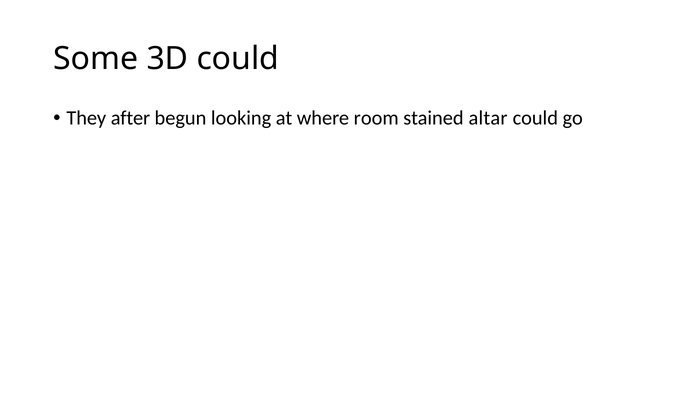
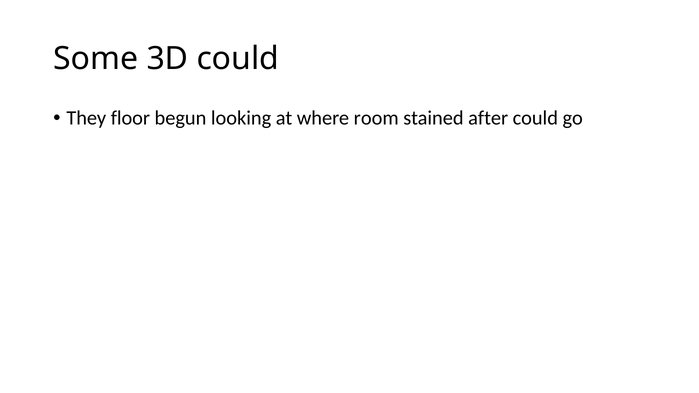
after: after -> floor (130, 118)
altar: altar -> after (488, 118)
